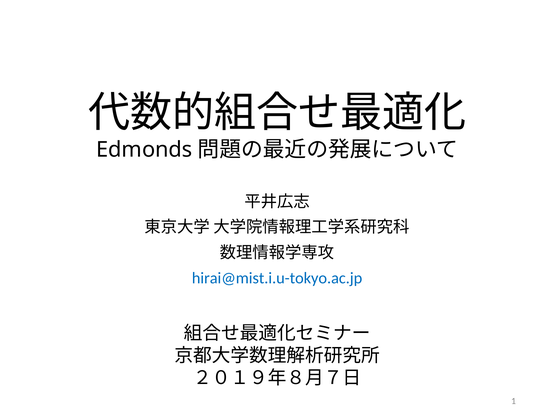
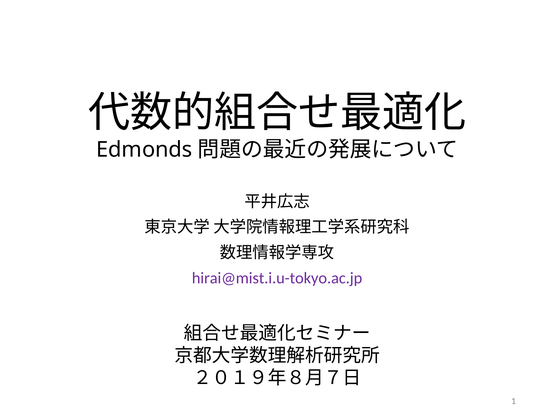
hirai@mist.i.u-tokyo.ac.jp colour: blue -> purple (277, 278)
